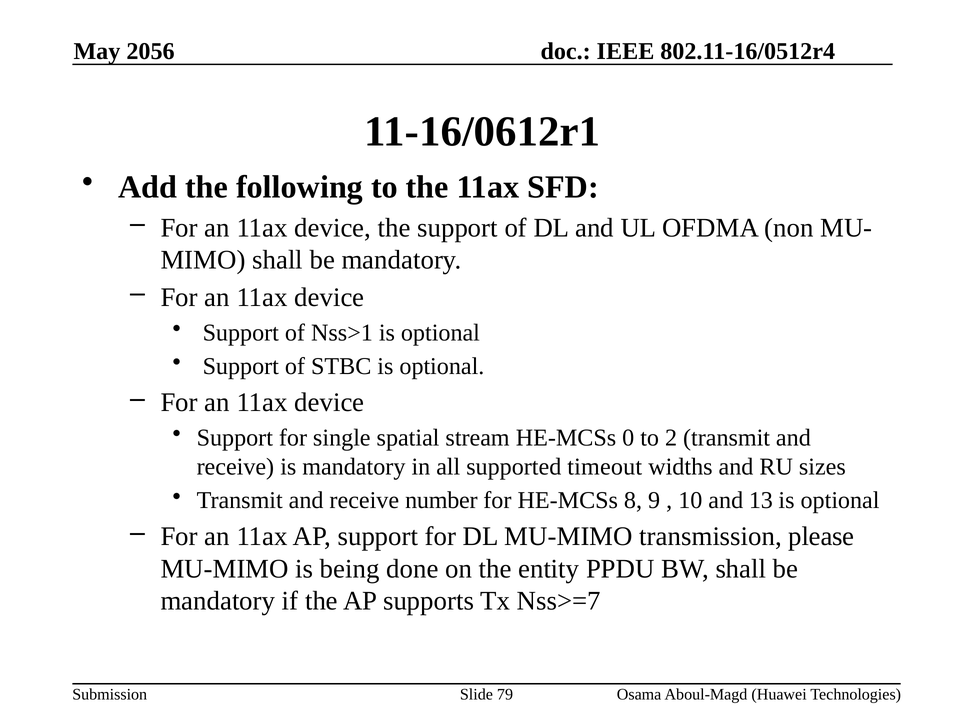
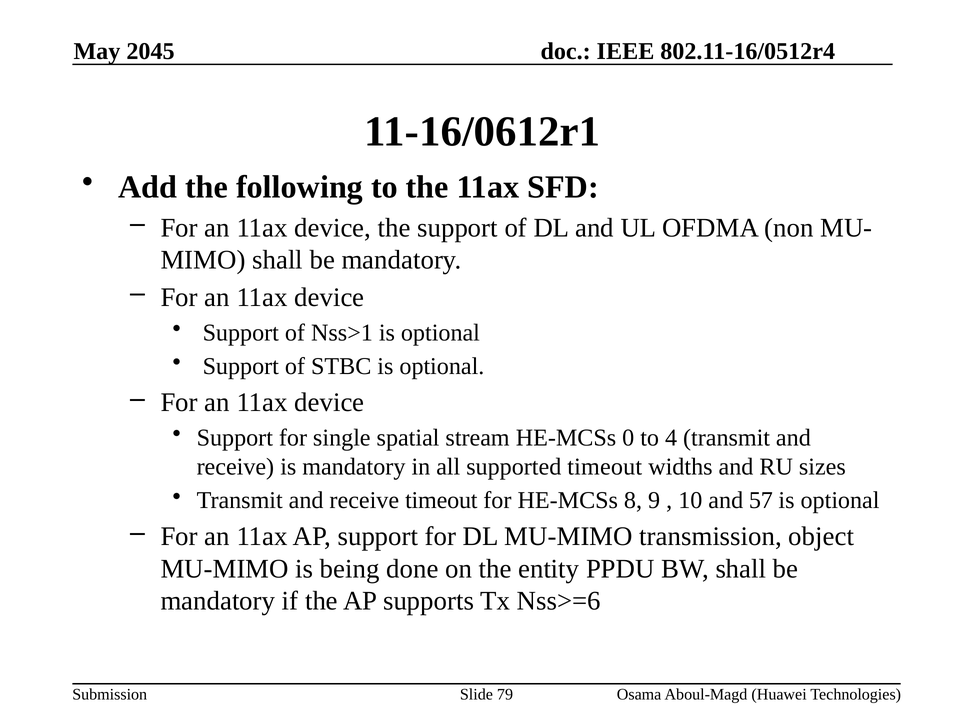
2056: 2056 -> 2045 (151, 51)
2: 2 -> 4 (671, 438)
receive number: number -> timeout (441, 500)
13: 13 -> 57 (761, 500)
please: please -> object (821, 536)
Nss>=7: Nss>=7 -> Nss>=6 (559, 601)
